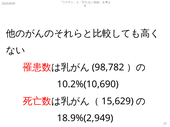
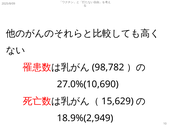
10.2%(10,690: 10.2%(10,690 -> 27.0%(10,690 (88, 85)
